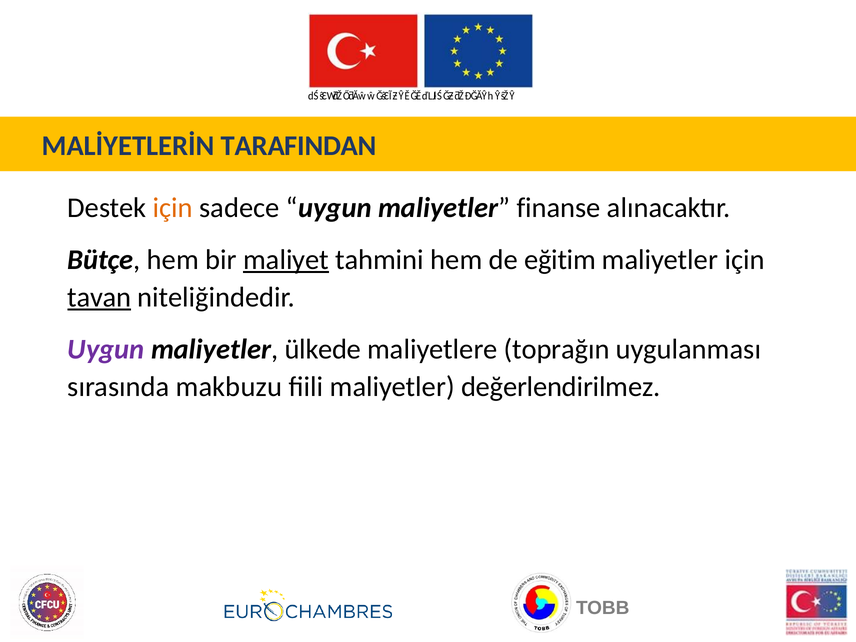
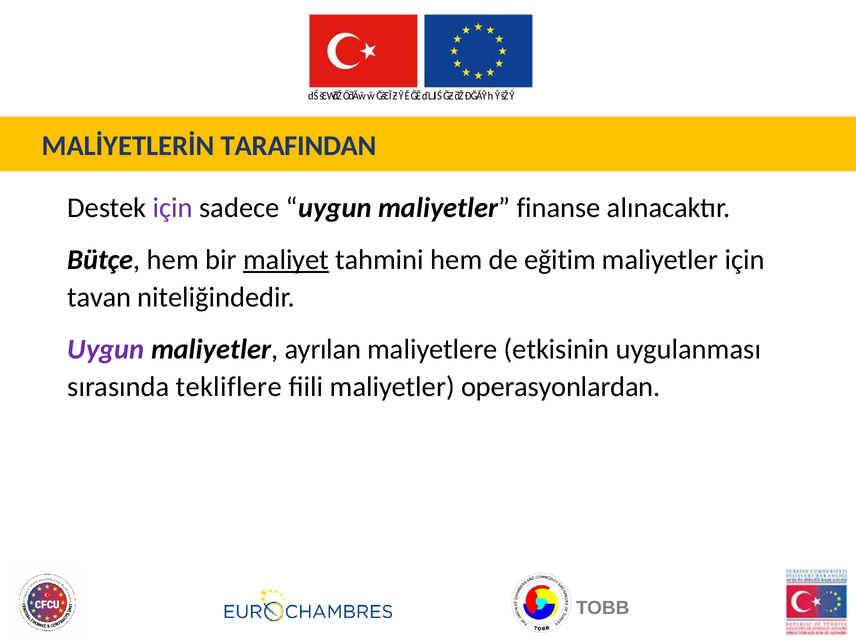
için colour: orange -> purple (173, 208)
tavan underline: present -> none (99, 297)
ülkede: ülkede -> ayrılan (323, 349)
toprağın: toprağın -> etkisinin (557, 349)
makbuzu: makbuzu -> tekliflere (229, 387)
değerlendirilmez: değerlendirilmez -> operasyonlardan (561, 387)
